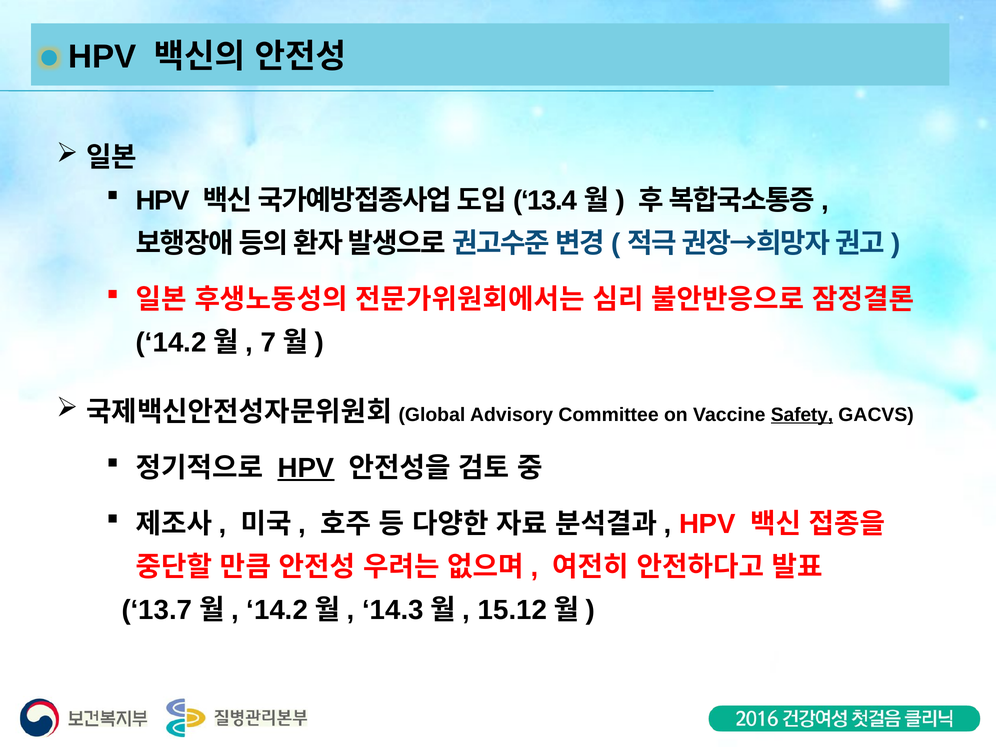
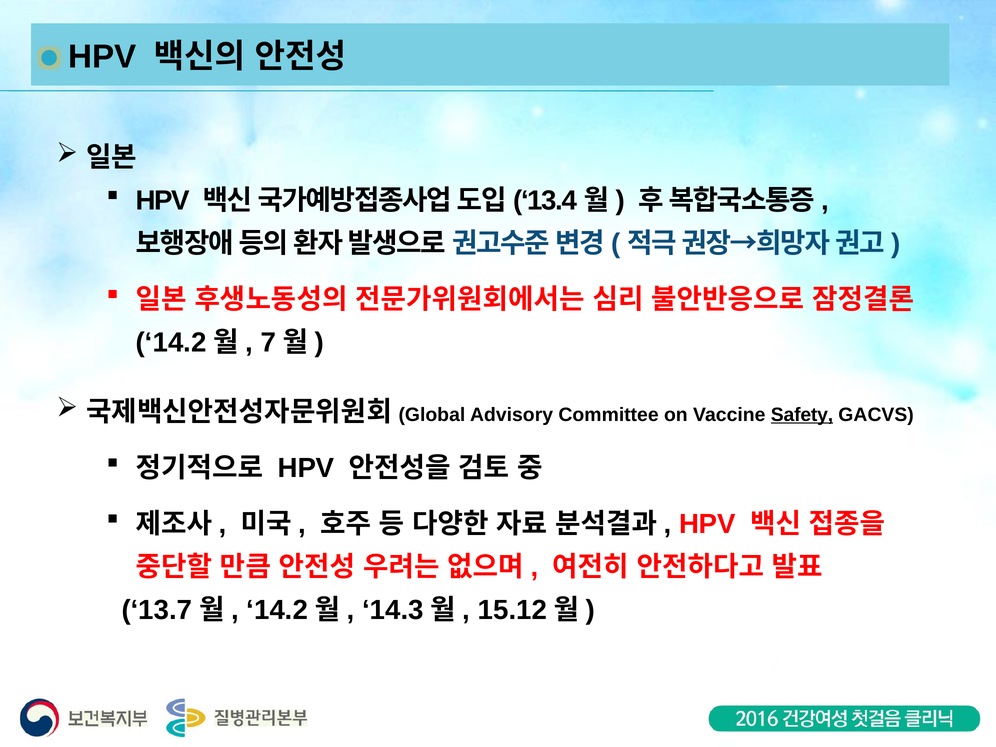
HPV underline: present -> none (306, 468)
